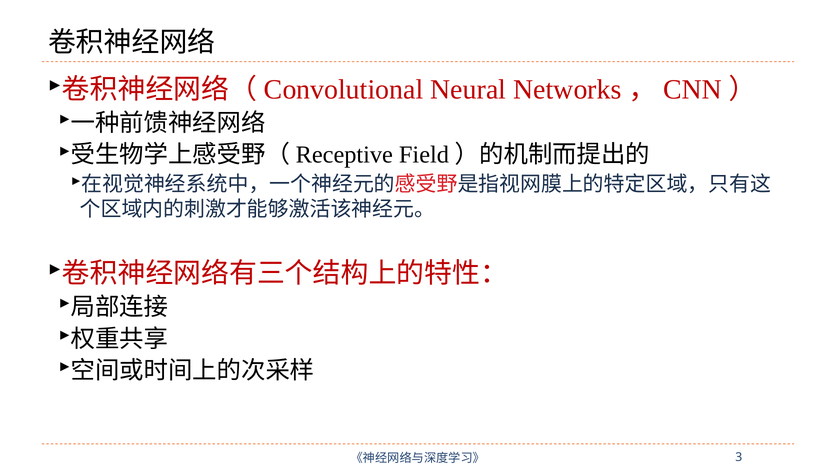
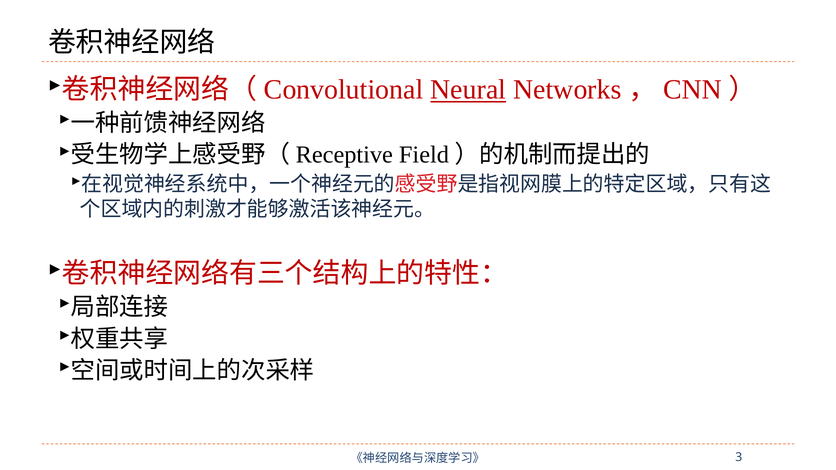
Neural underline: none -> present (468, 90)
